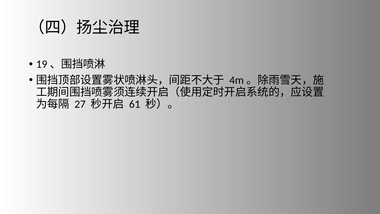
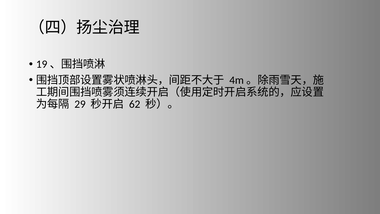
27: 27 -> 29 (80, 104)
61: 61 -> 62 (135, 104)
